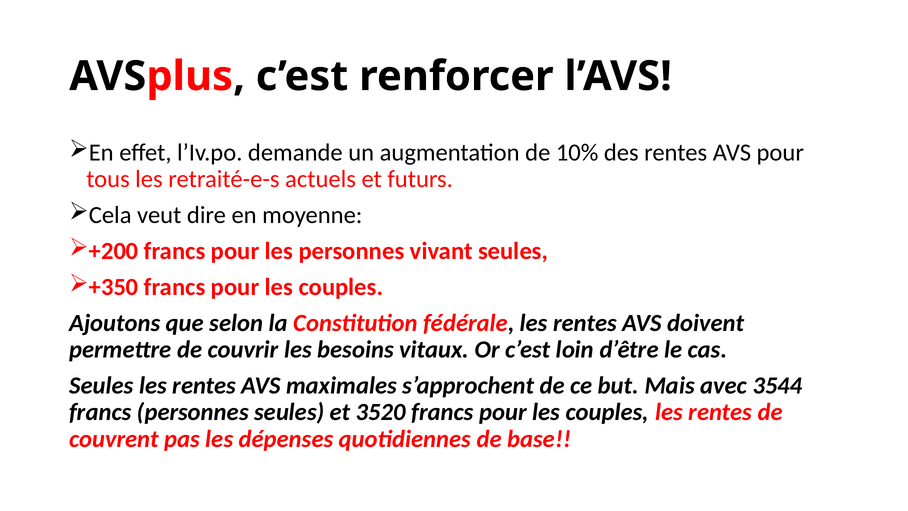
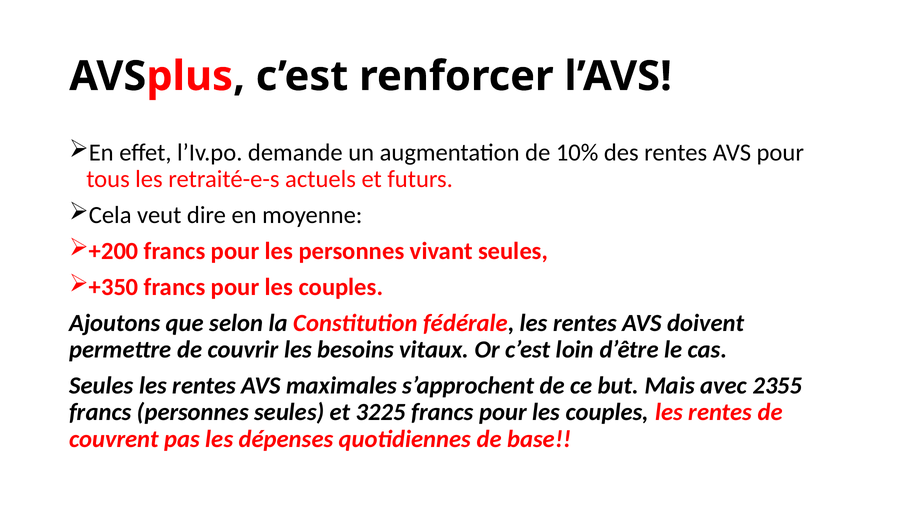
3544: 3544 -> 2355 (777, 386)
3520: 3520 -> 3225 (381, 412)
